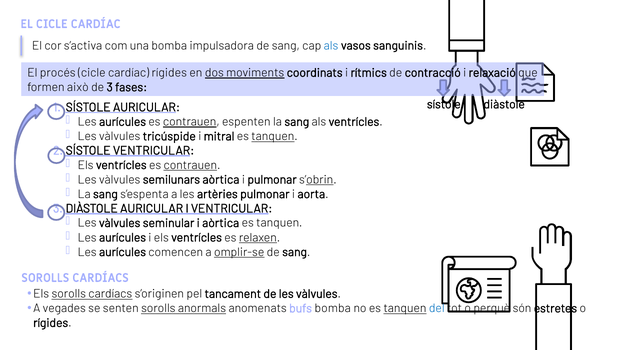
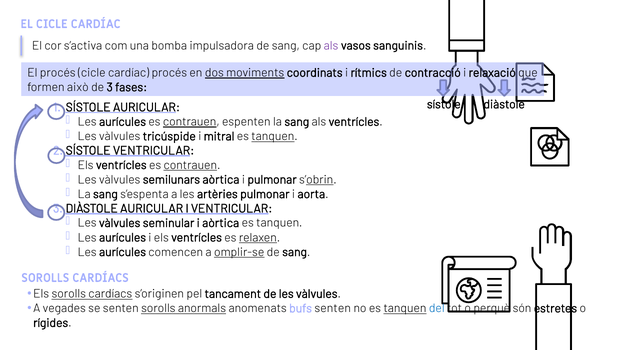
als colour: blue -> purple (331, 46)
cardíac rígides: rígides -> procés (169, 73)
bufs bomba: bomba -> senten (333, 308)
